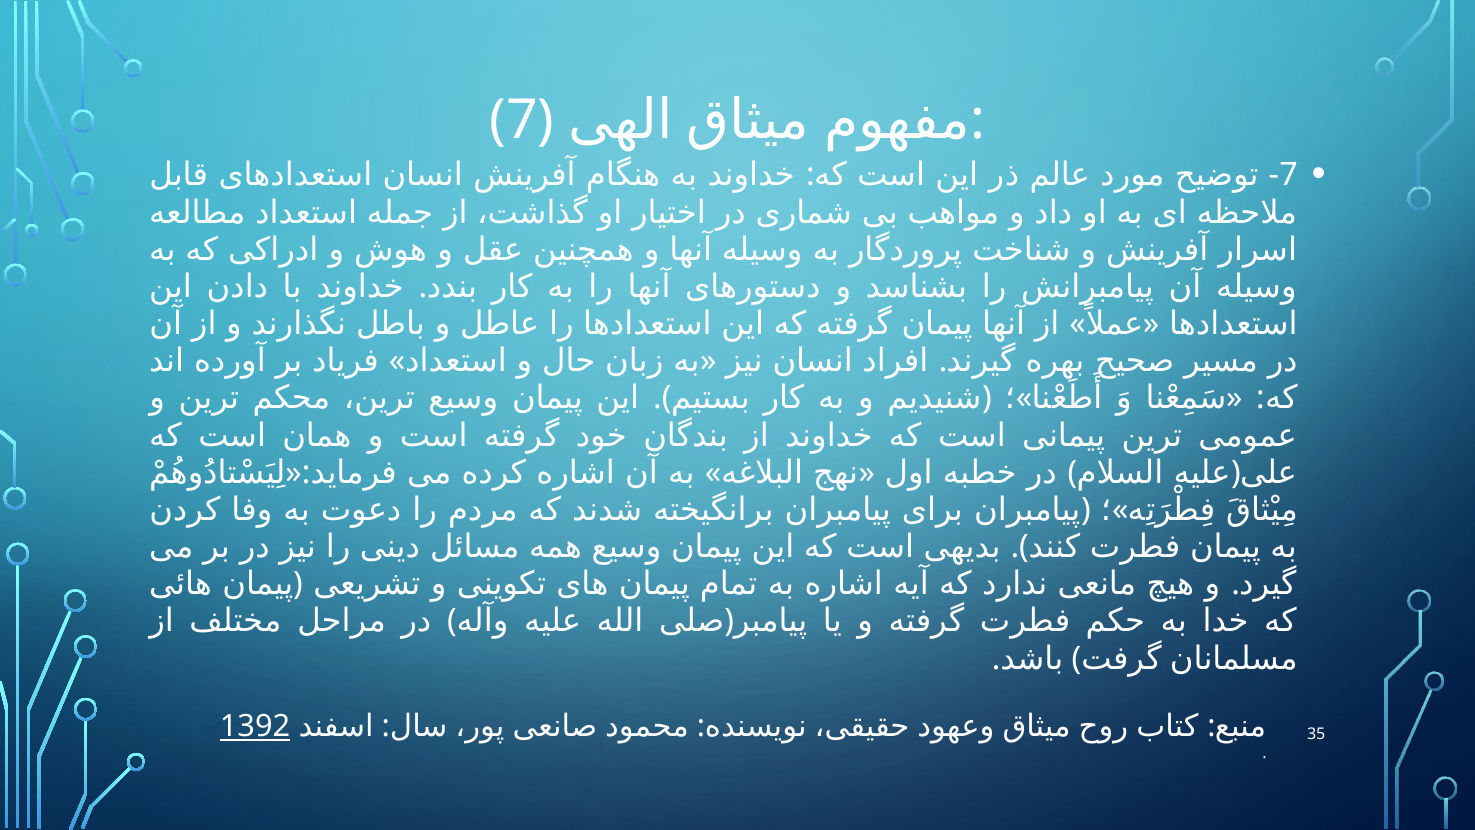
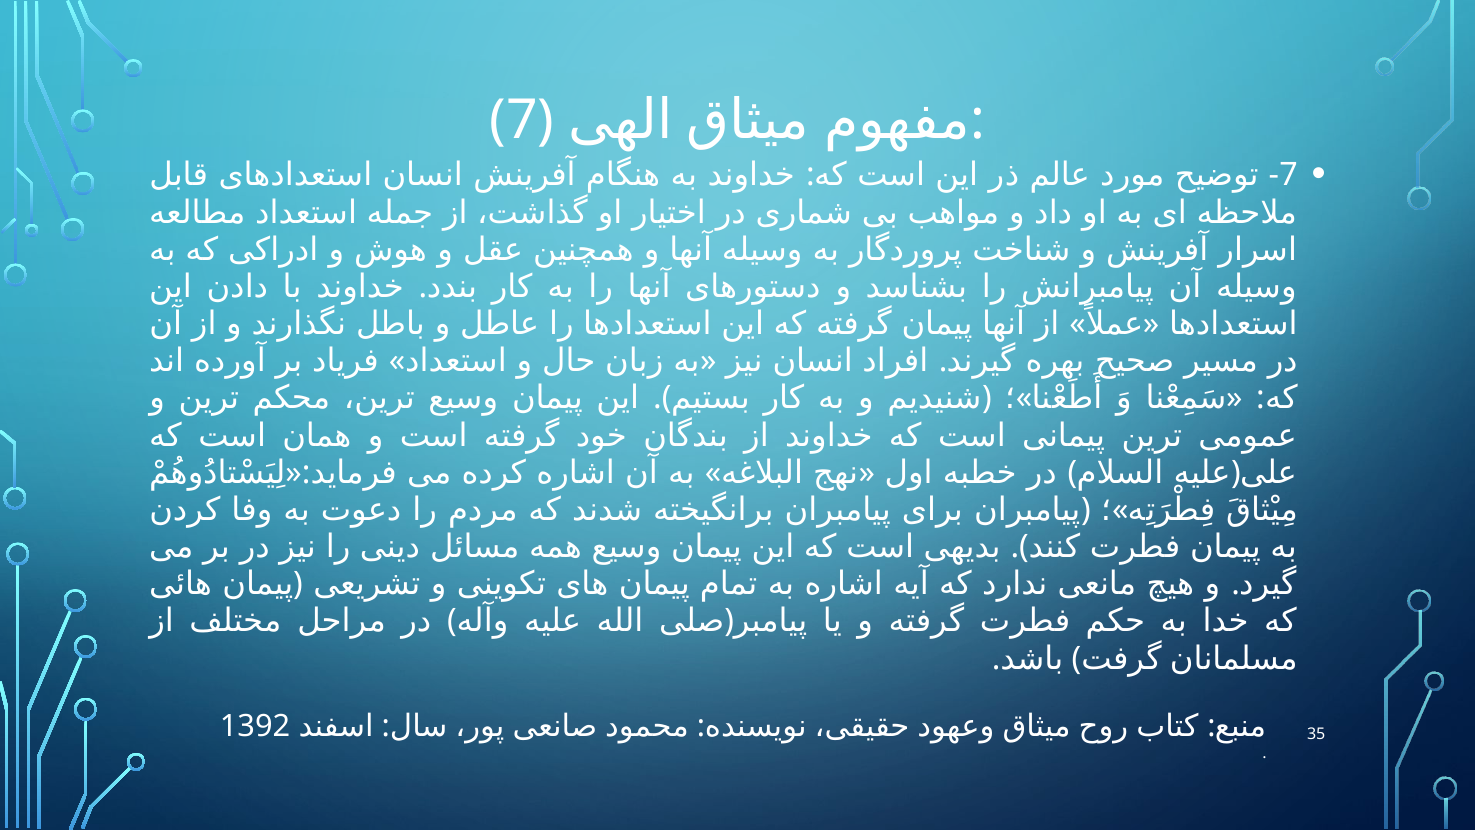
1392 underline: present -> none (255, 726)
